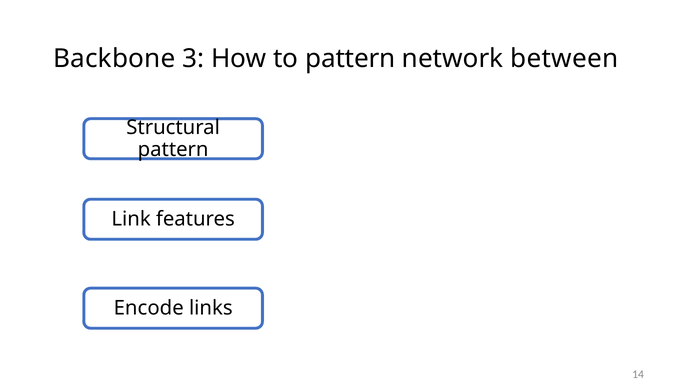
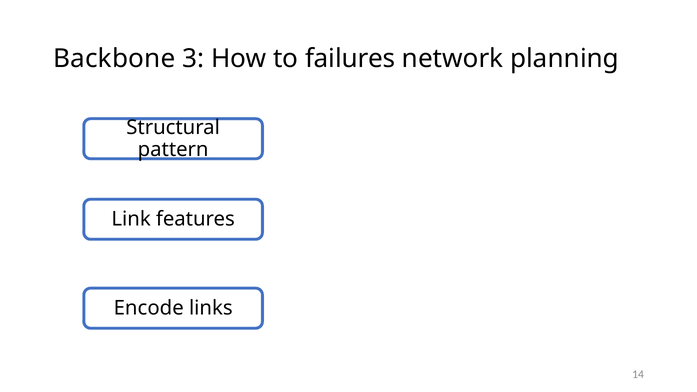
to pattern: pattern -> failures (350, 59)
between: between -> planning (565, 59)
